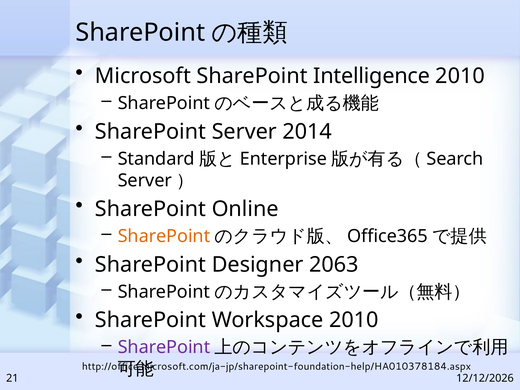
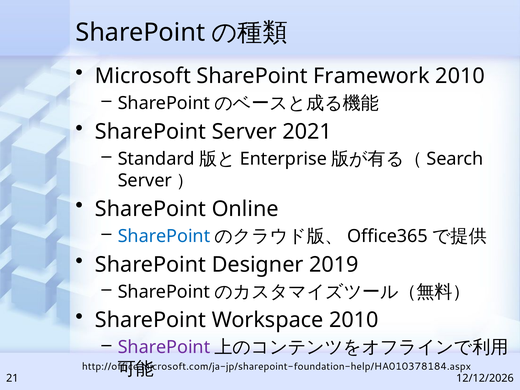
Intelligence: Intelligence -> Framework (371, 76)
2014: 2014 -> 2021 (307, 132)
SharePoint colour: orange -> blue (164, 236)
2063: 2063 -> 2019 (334, 265)
